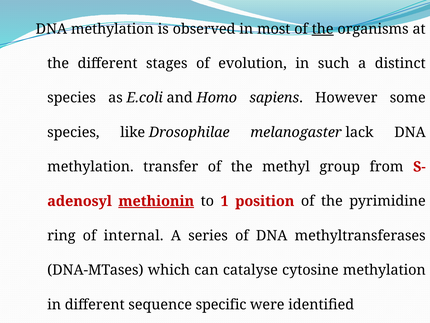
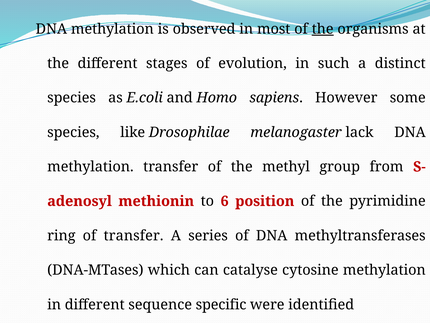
methionin underline: present -> none (156, 201)
1: 1 -> 6 (225, 201)
of internal: internal -> transfer (134, 235)
